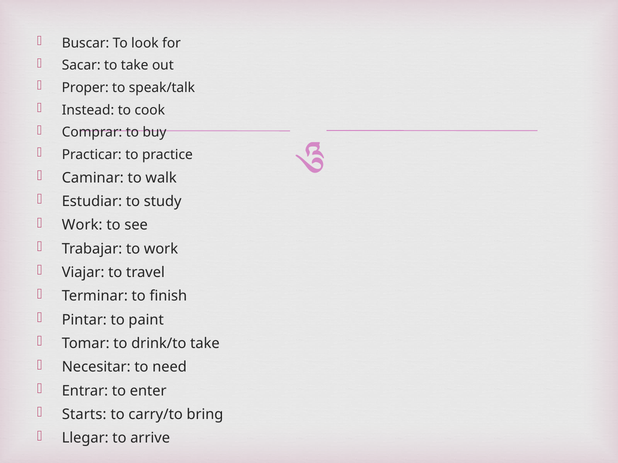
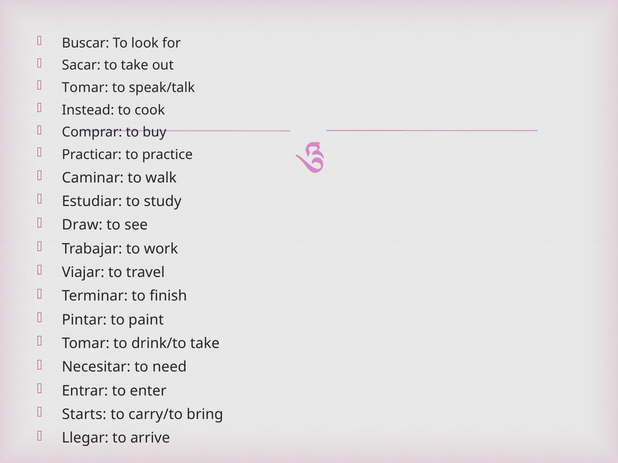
Proper: Proper -> Tomar (85, 88)
Work: Work -> Draw (82, 225)
